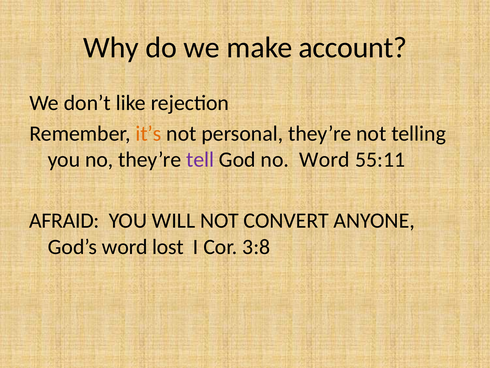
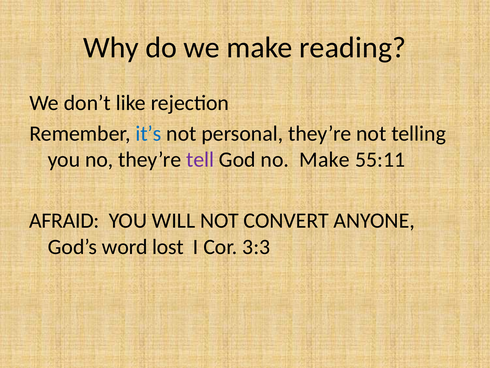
account: account -> reading (353, 47)
it’s colour: orange -> blue (149, 133)
no Word: Word -> Make (324, 159)
3:8: 3:8 -> 3:3 (256, 247)
